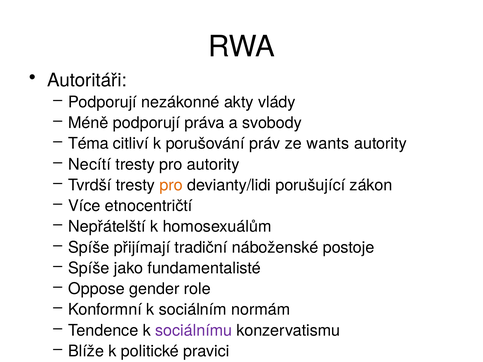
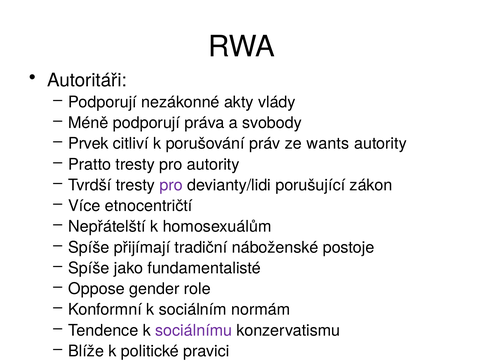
Téma: Téma -> Prvek (88, 144)
Necítí: Necítí -> Pratto (90, 165)
pro colour: orange -> purple (171, 185)
